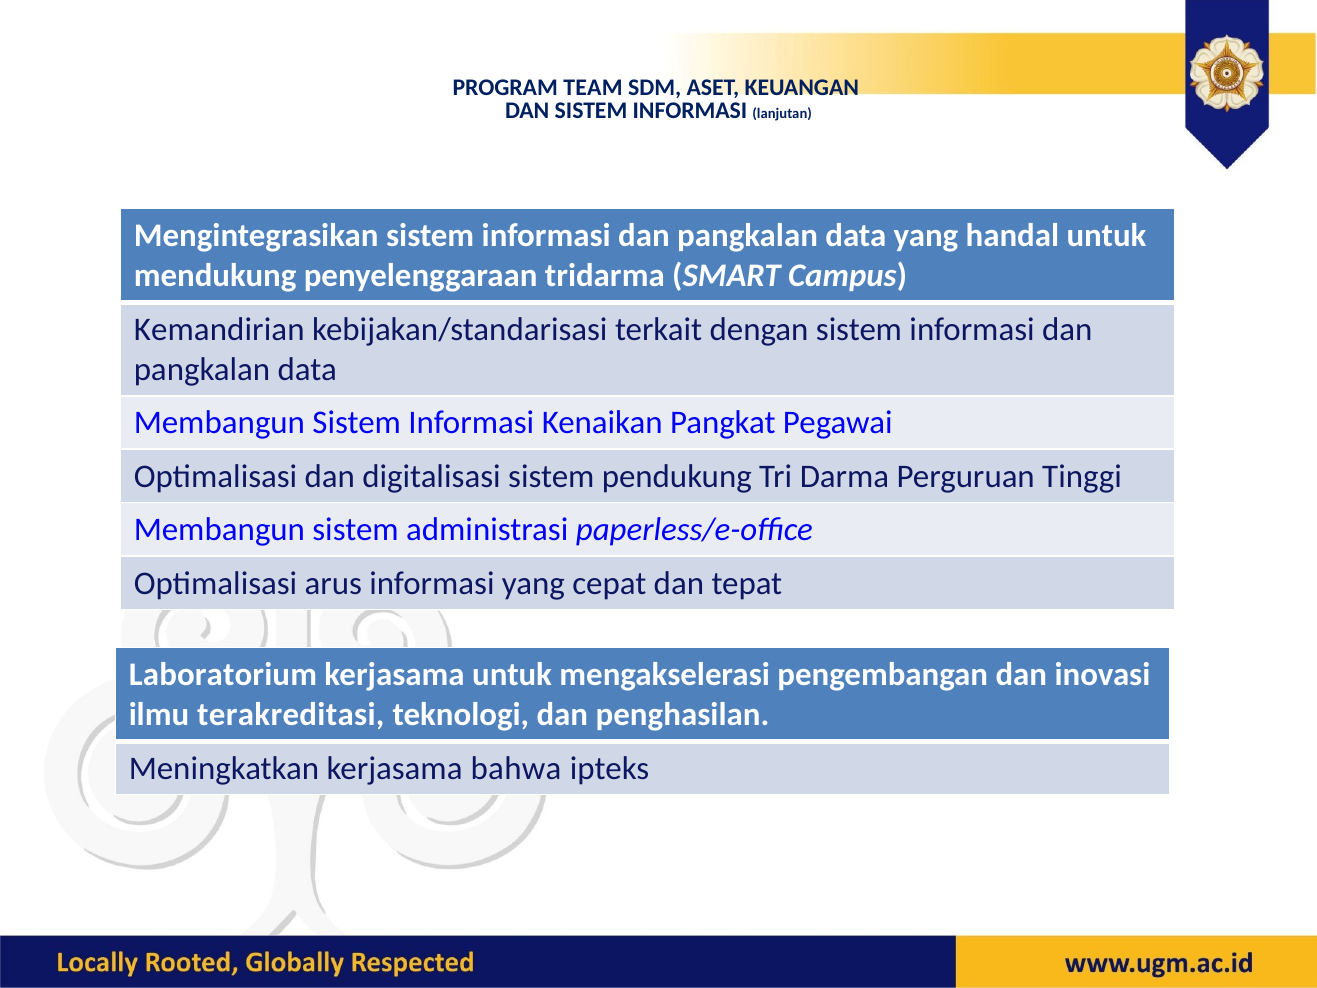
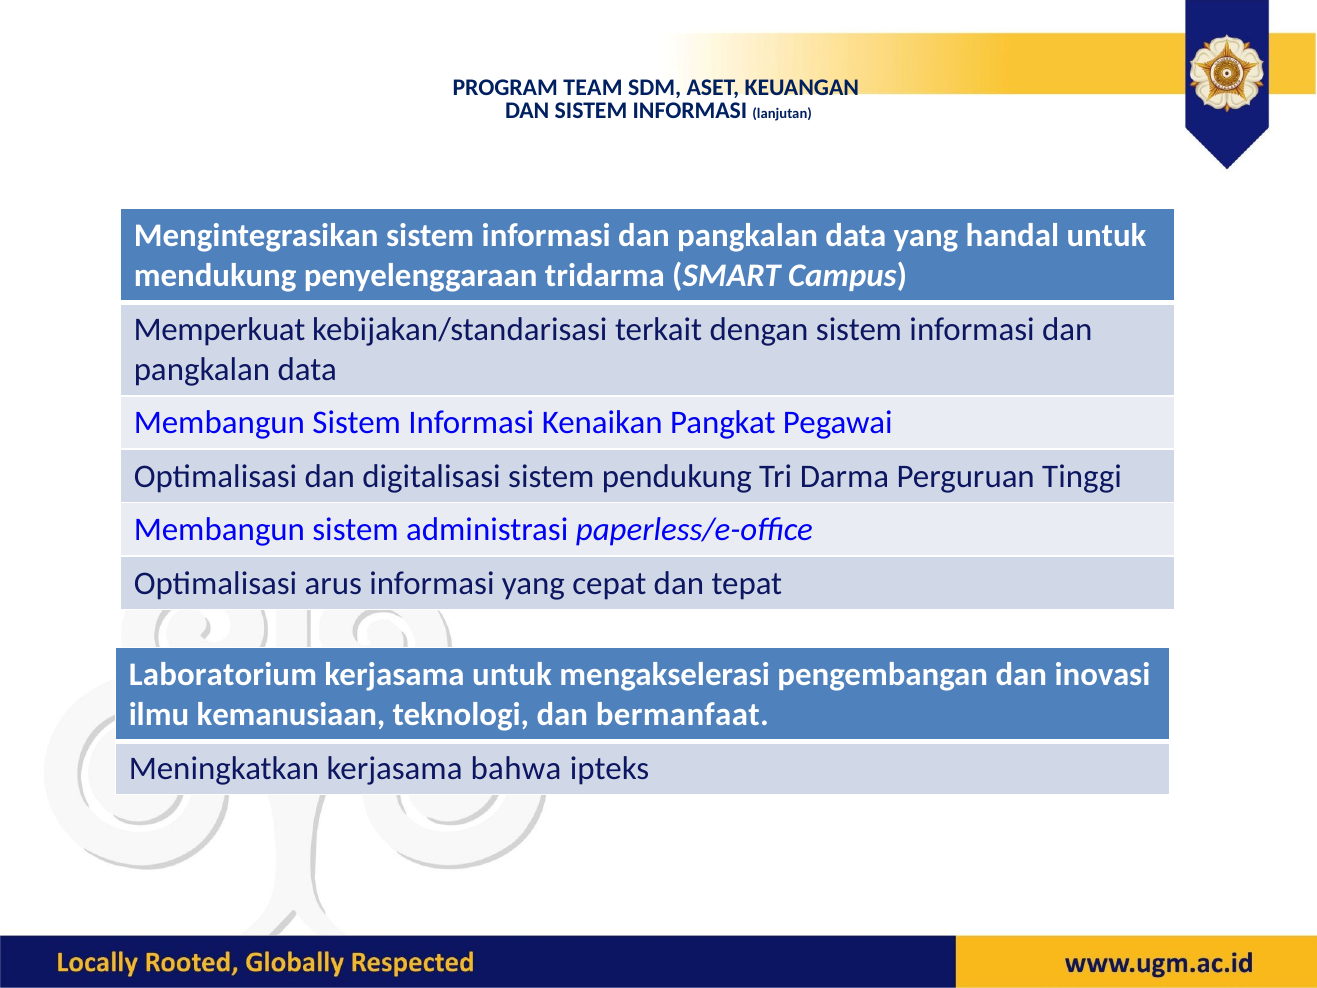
Kemandirian: Kemandirian -> Memperkuat (219, 329)
terakreditasi: terakreditasi -> kemanusiaan (291, 715)
penghasilan: penghasilan -> bermanfaat (682, 715)
